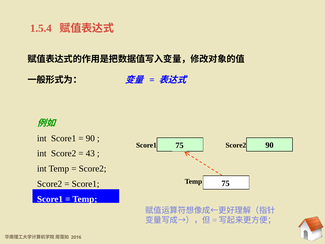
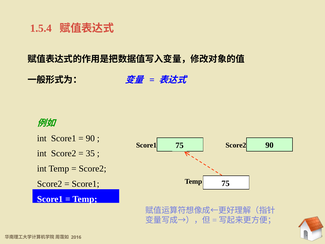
43: 43 -> 35 (90, 153)
